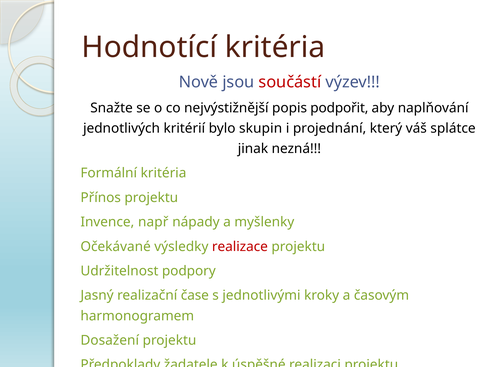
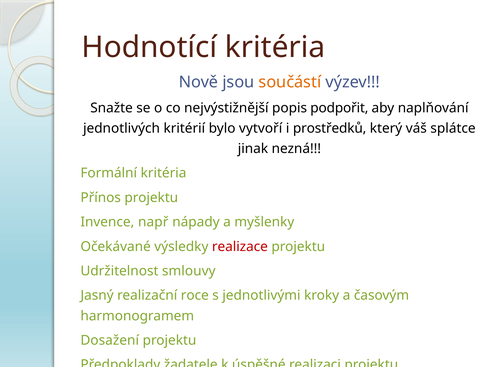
součástí colour: red -> orange (290, 82)
skupin: skupin -> vytvoří (261, 128)
projednání: projednání -> prostředků (330, 128)
podpory: podpory -> smlouvy (189, 271)
čase: čase -> roce (195, 295)
